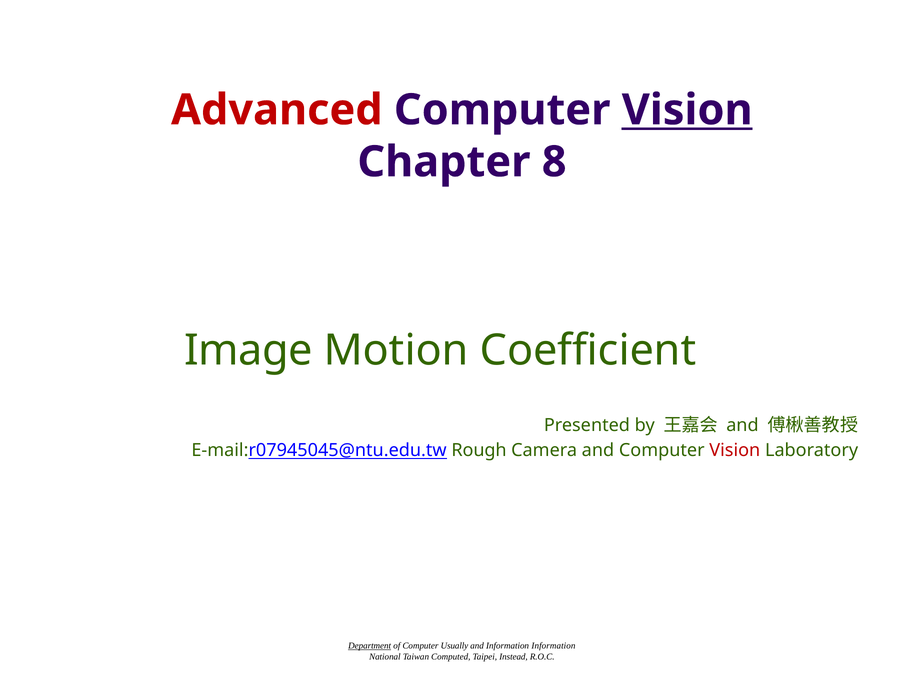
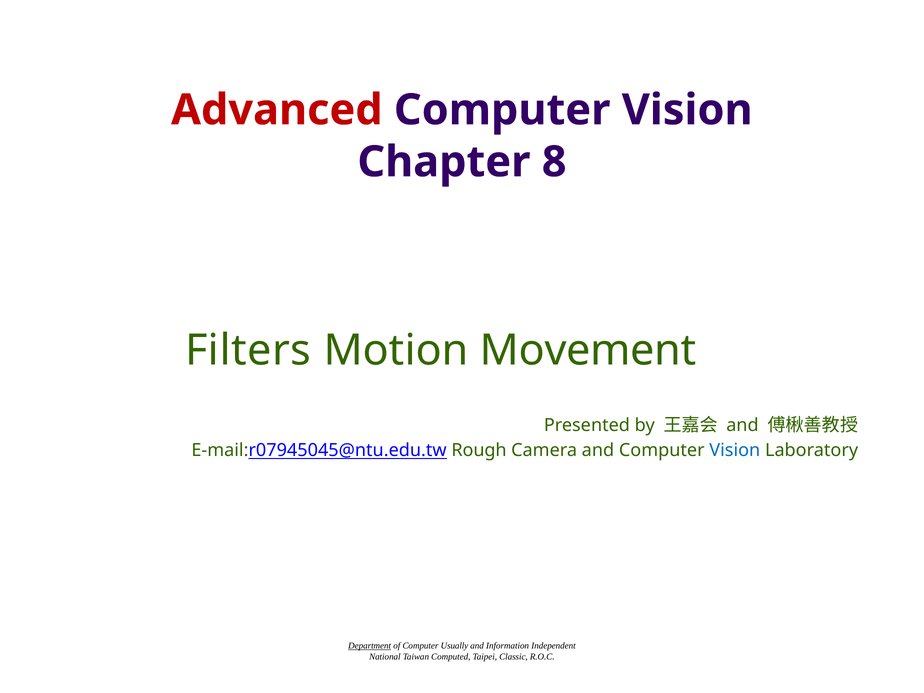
Vision underline: present -> none (687, 110)
Image: Image -> Filters (248, 351)
Coefficient: Coefficient -> Movement (588, 351)
Vision colour: red -> blue (735, 450)
Information Information: Information -> Independent (553, 646)
Instead: Instead -> Classic (514, 657)
